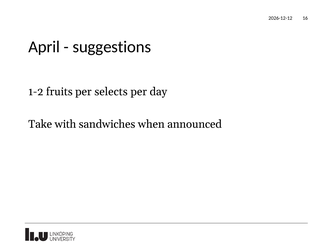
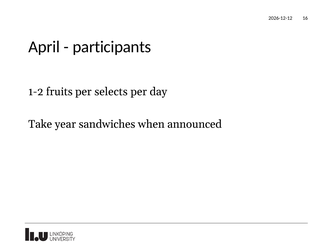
suggestions: suggestions -> participants (112, 47)
with: with -> year (65, 124)
